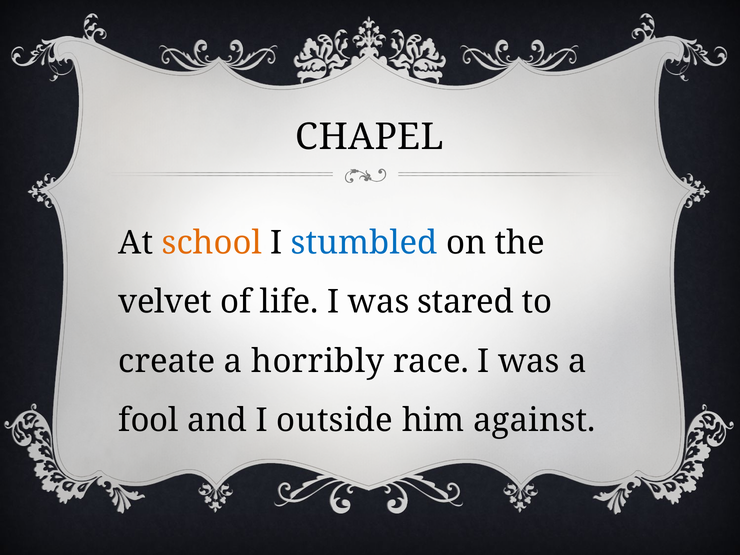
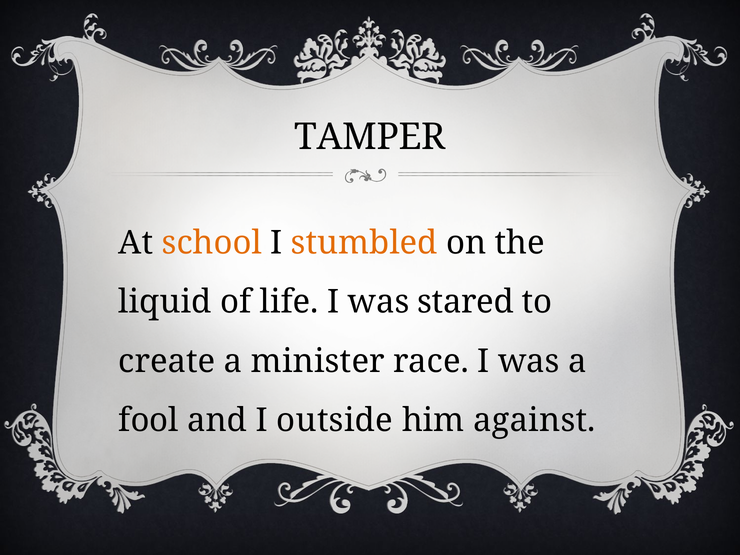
CHAPEL: CHAPEL -> TAMPER (370, 137)
stumbled colour: blue -> orange (364, 243)
velvet: velvet -> liquid (165, 302)
horribly: horribly -> minister (318, 361)
